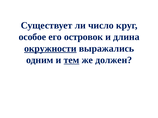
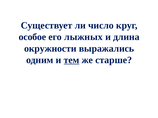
островок: островок -> лыжных (83, 37)
окружности underline: present -> none (50, 49)
должен: должен -> старше (114, 60)
